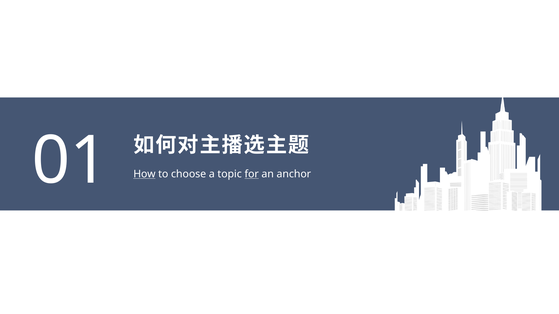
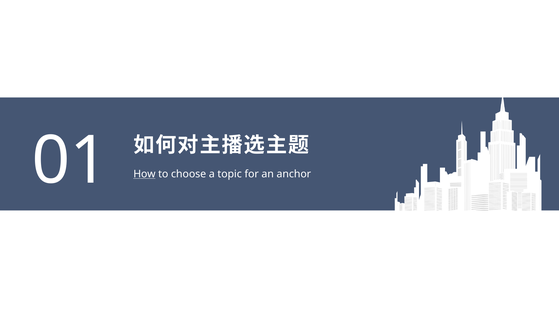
for underline: present -> none (252, 174)
